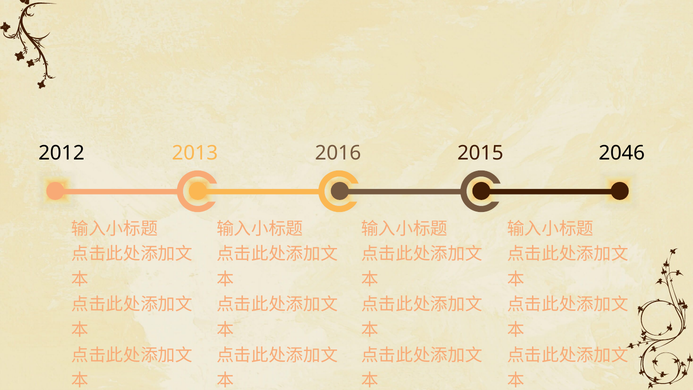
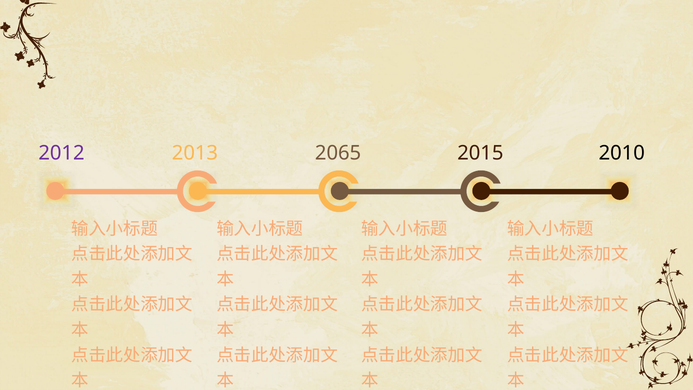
2012 colour: black -> purple (61, 153)
2016: 2016 -> 2065 (338, 153)
2046: 2046 -> 2010 (622, 153)
